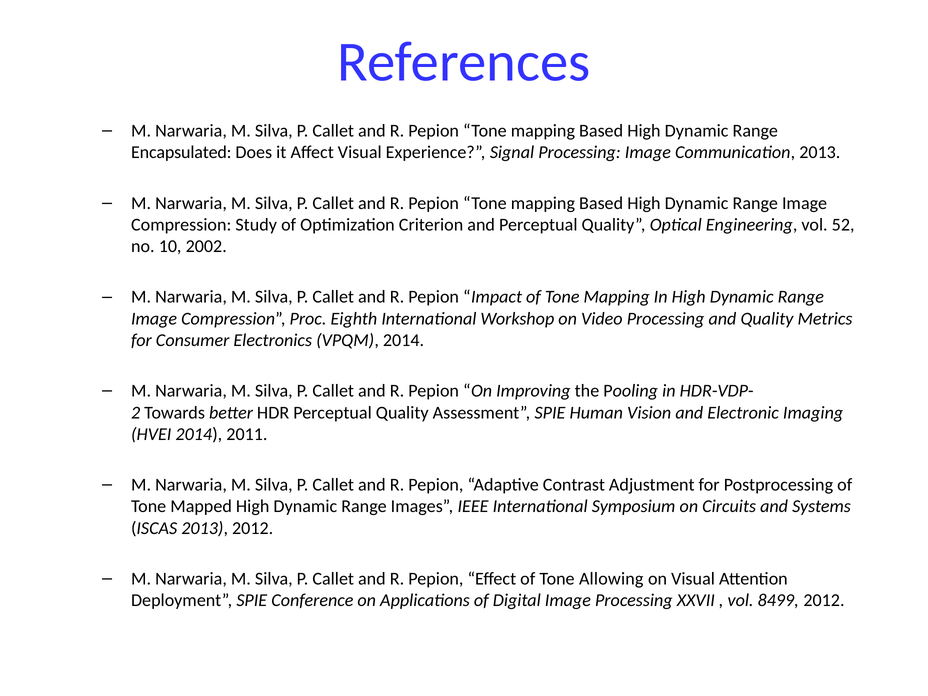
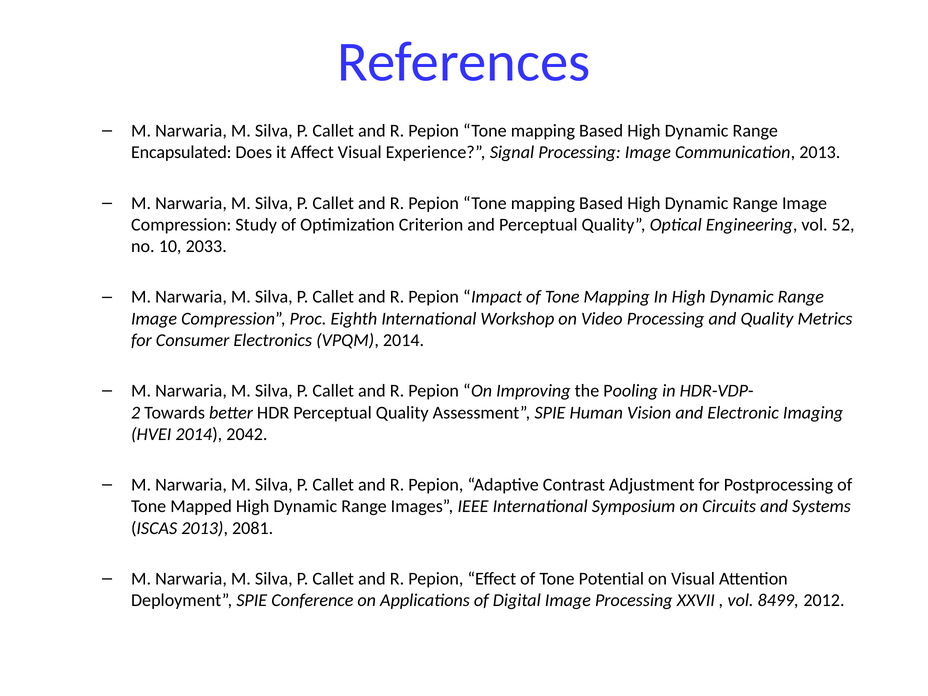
2002: 2002 -> 2033 (206, 246)
2011: 2011 -> 2042 (247, 434)
2013 2012: 2012 -> 2081 (253, 528)
Allowing: Allowing -> Potential (611, 579)
